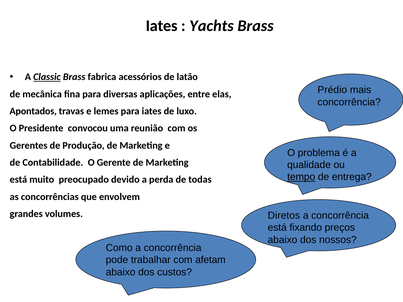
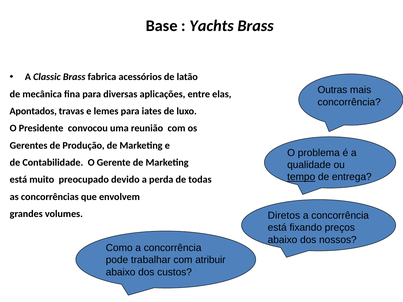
Iates: Iates -> Base (162, 26)
Classic underline: present -> none (47, 77)
Prédio: Prédio -> Outras (332, 90)
afetam: afetam -> atribuir (210, 260)
